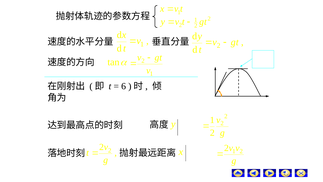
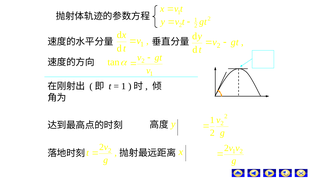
6: 6 -> 1 (124, 86)
